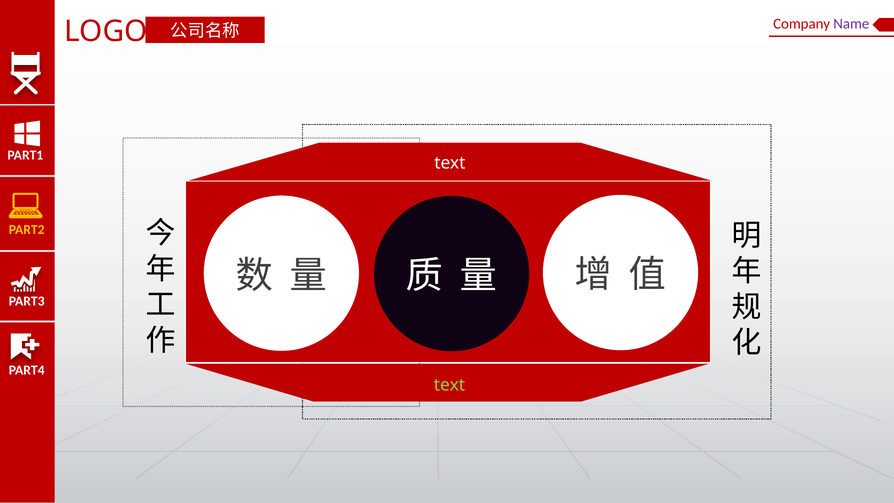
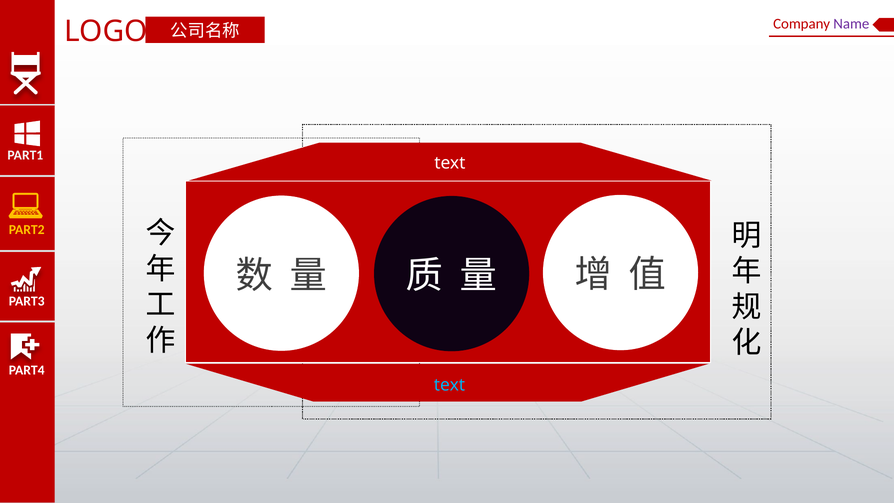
text colour: light green -> light blue (449, 385)
